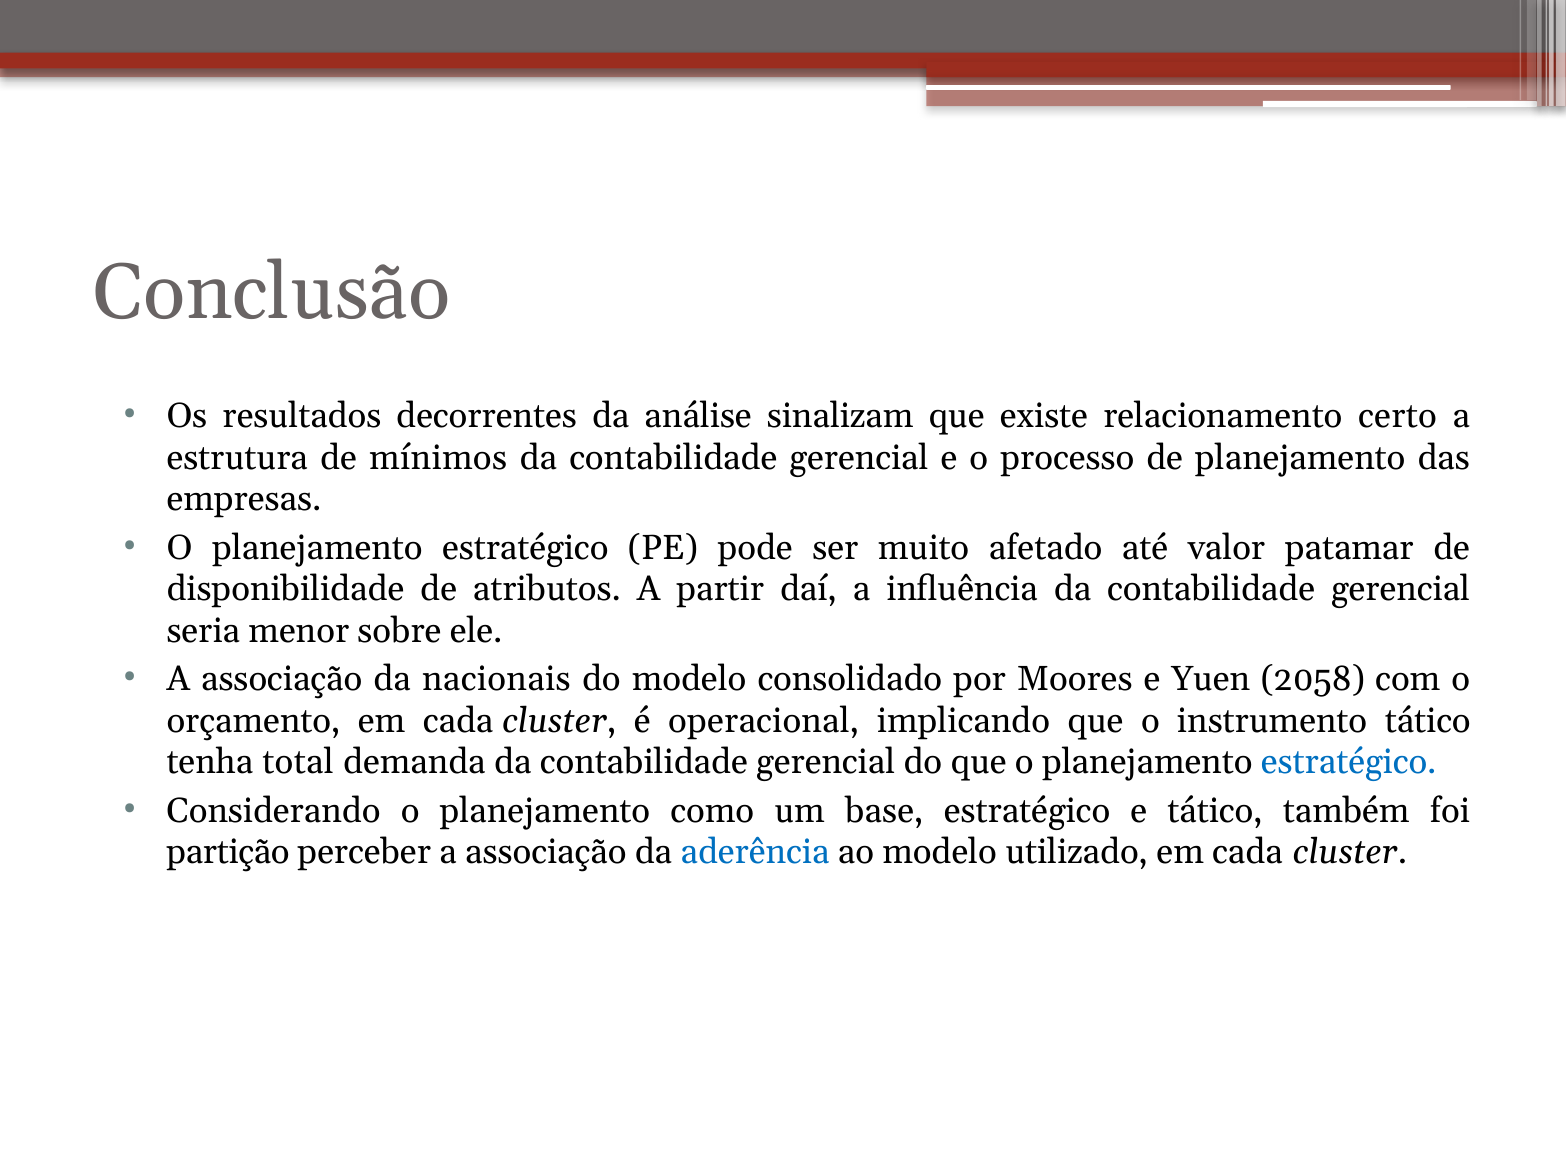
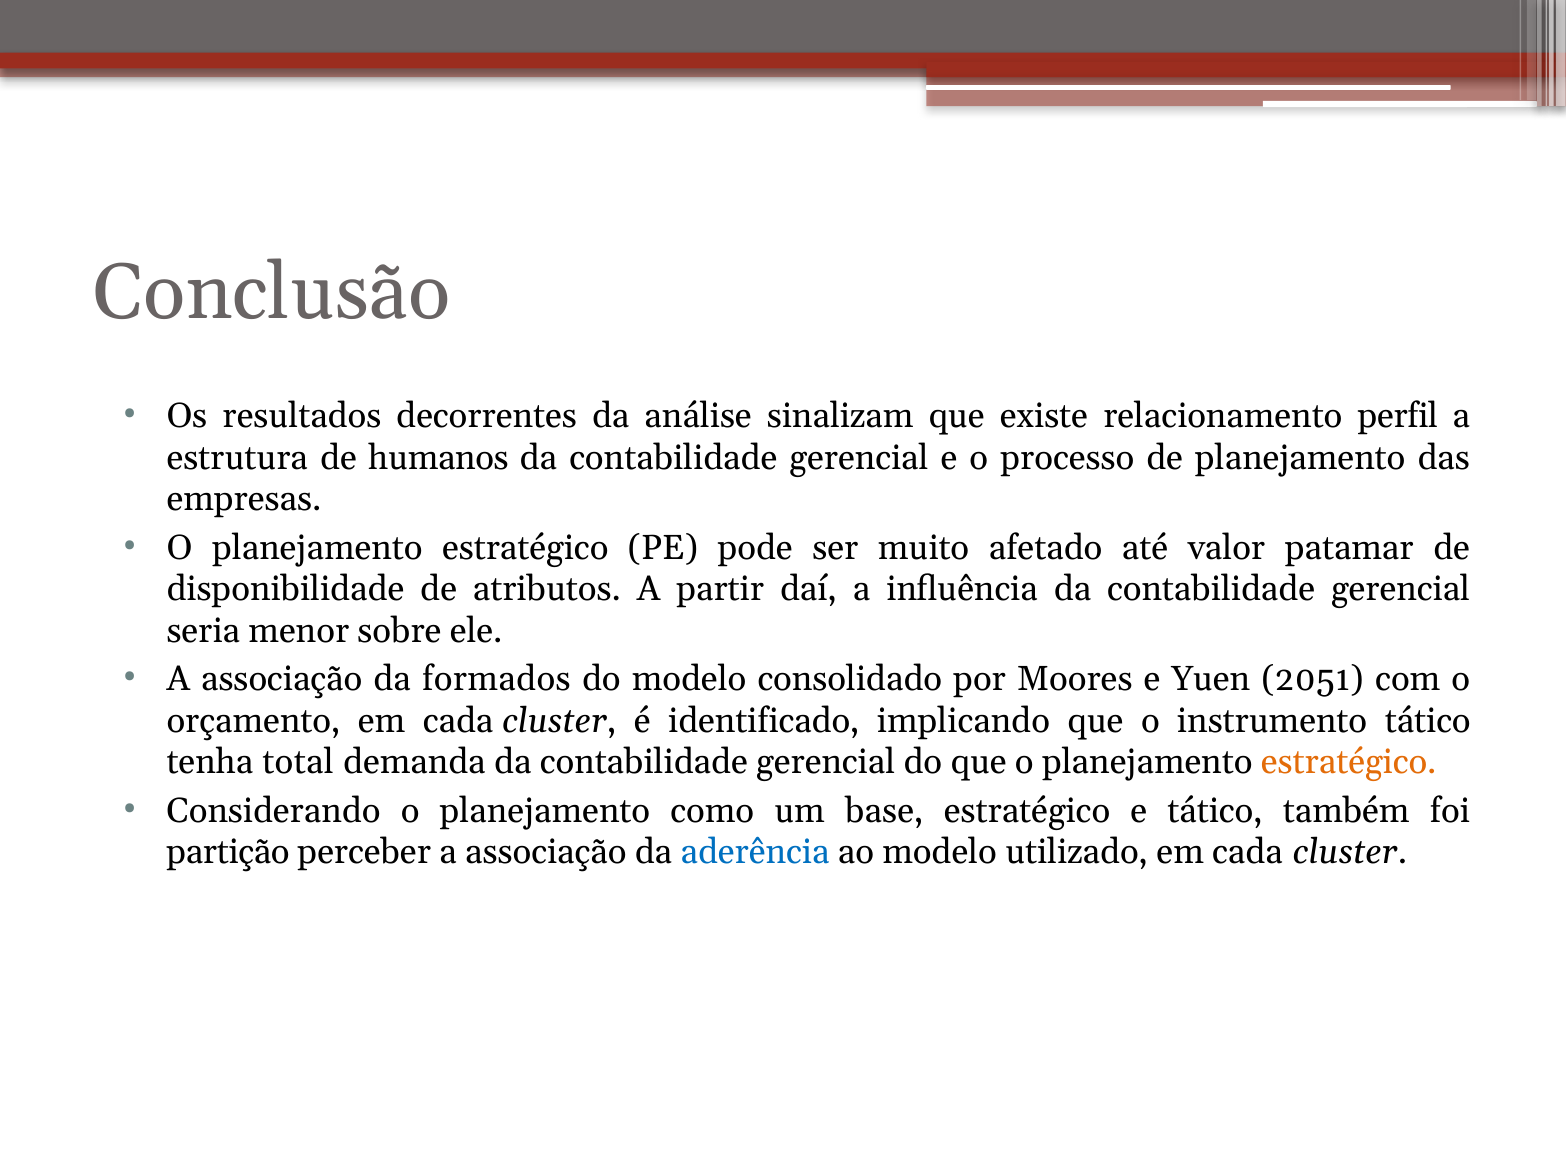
certo: certo -> perfil (1398, 416)
mínimos: mínimos -> humanos (438, 458)
nacionais: nacionais -> formados (496, 679)
2058: 2058 -> 2051 (1312, 679)
operacional: operacional -> identificado (764, 721)
estratégico colour: blue -> orange (1349, 763)
